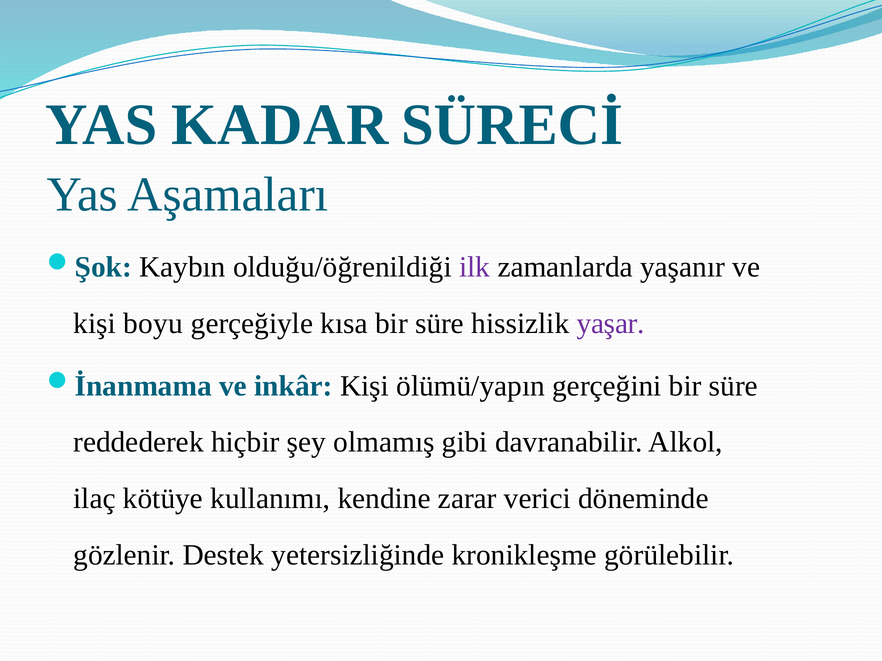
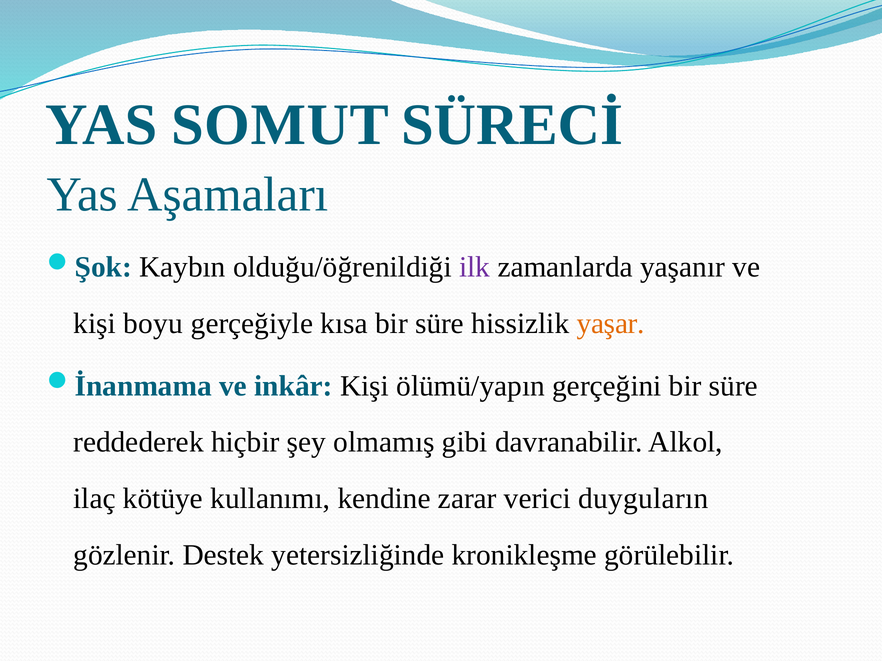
KADAR: KADAR -> SOMUT (280, 125)
yaşar colour: purple -> orange (611, 324)
döneminde: döneminde -> duyguların (643, 499)
